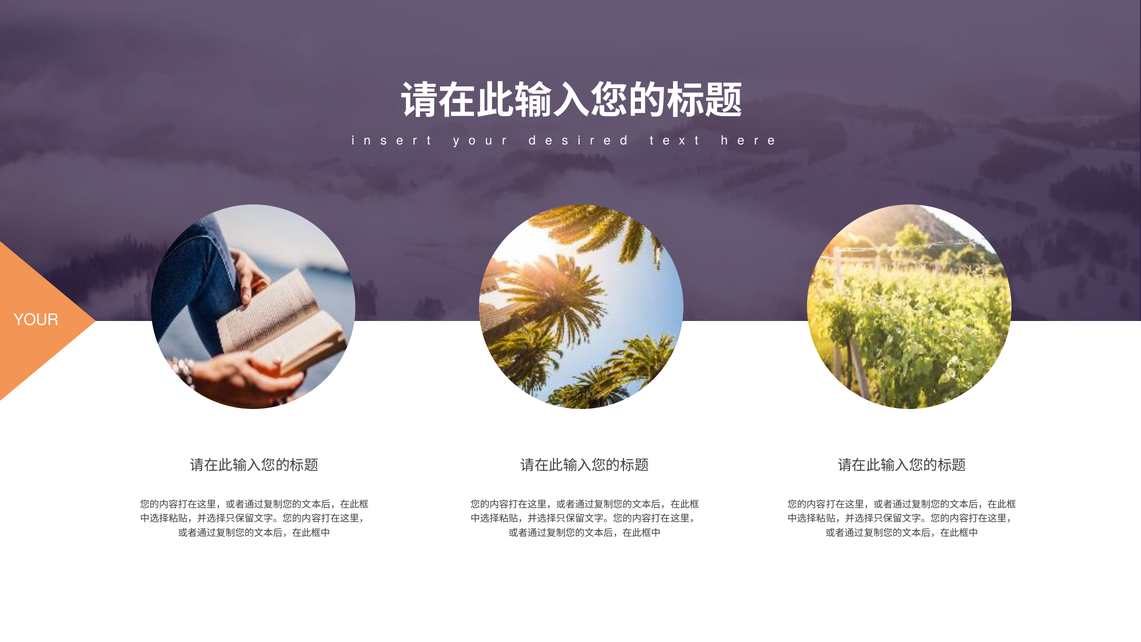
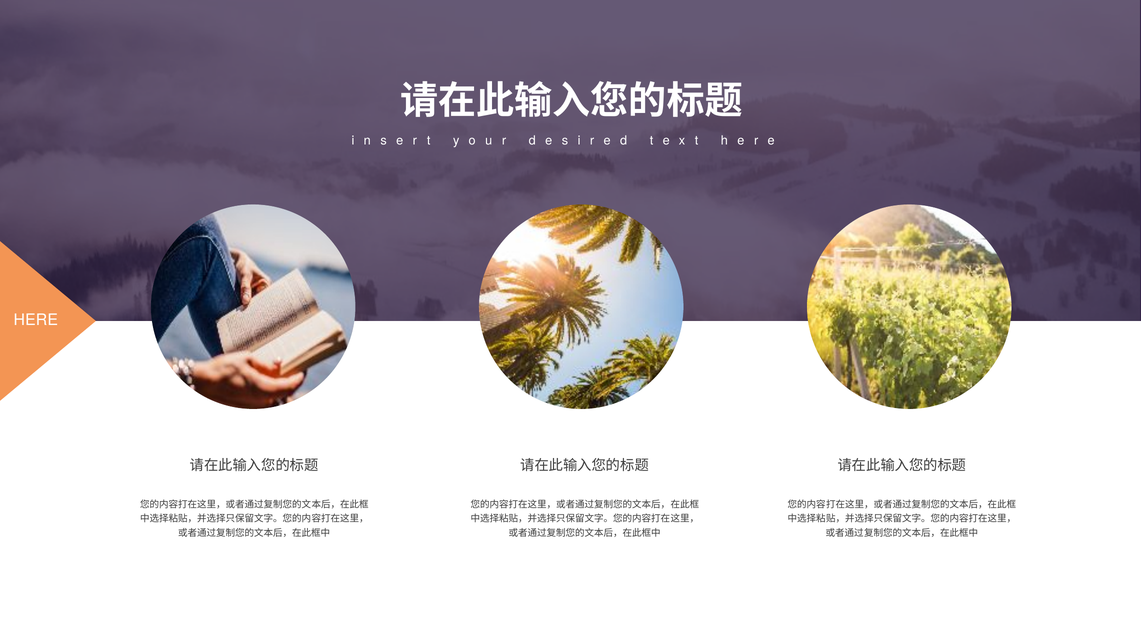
YOUR: YOUR -> HERE (36, 320)
